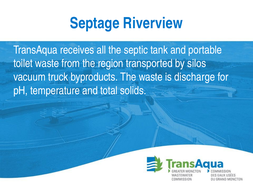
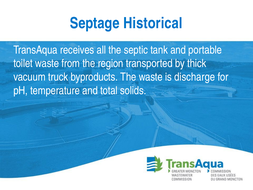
Riverview: Riverview -> Historical (153, 23)
silos: silos -> thick (197, 63)
